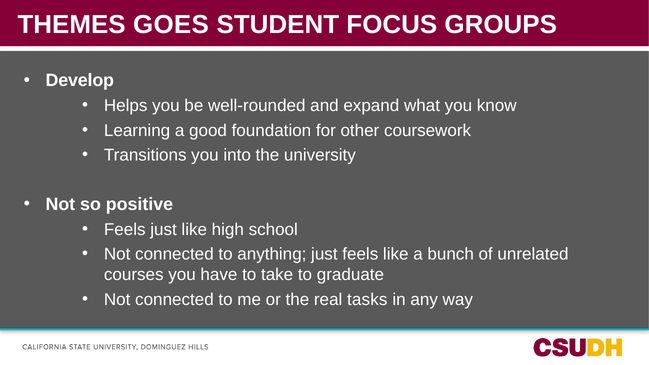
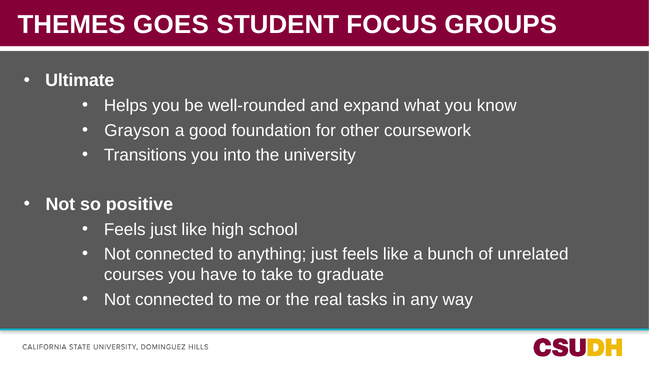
Develop: Develop -> Ultimate (80, 81)
Learning: Learning -> Grayson (137, 130)
